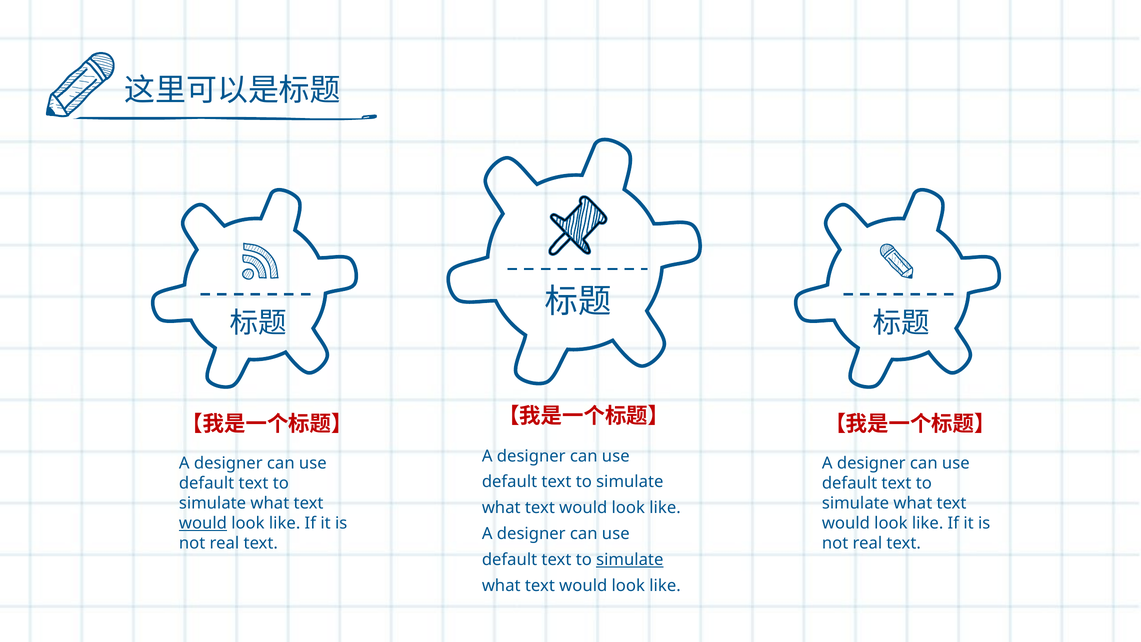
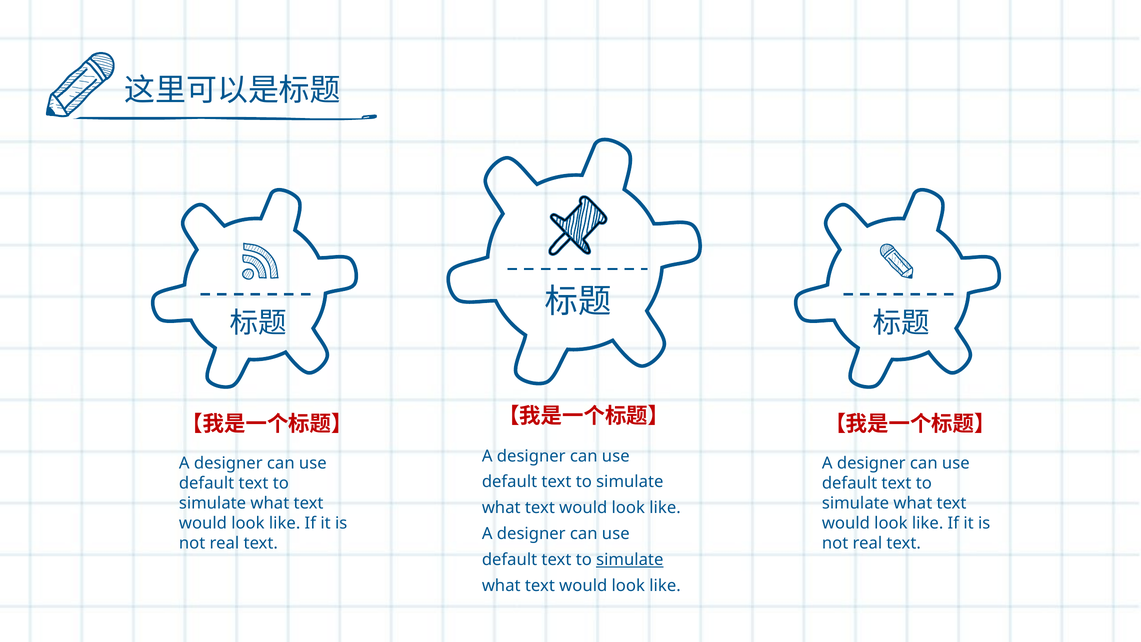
would underline: present -> none (203, 523)
